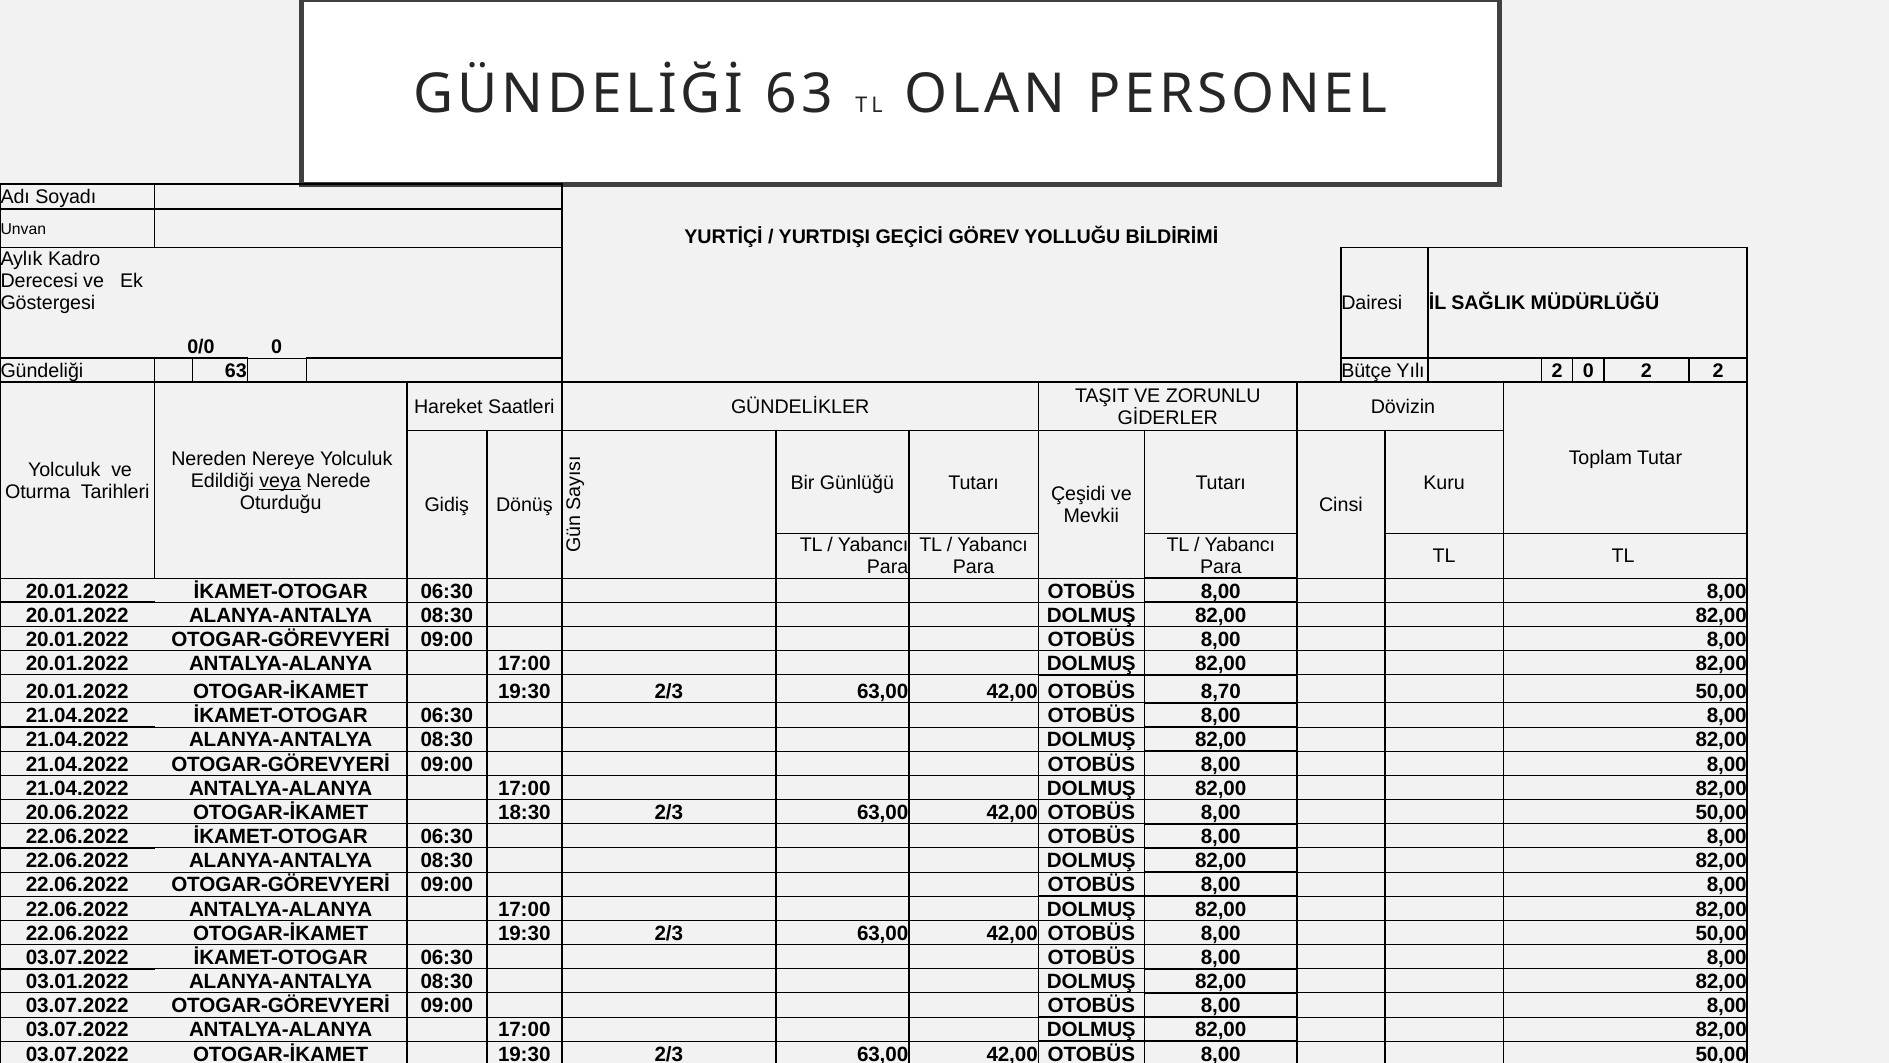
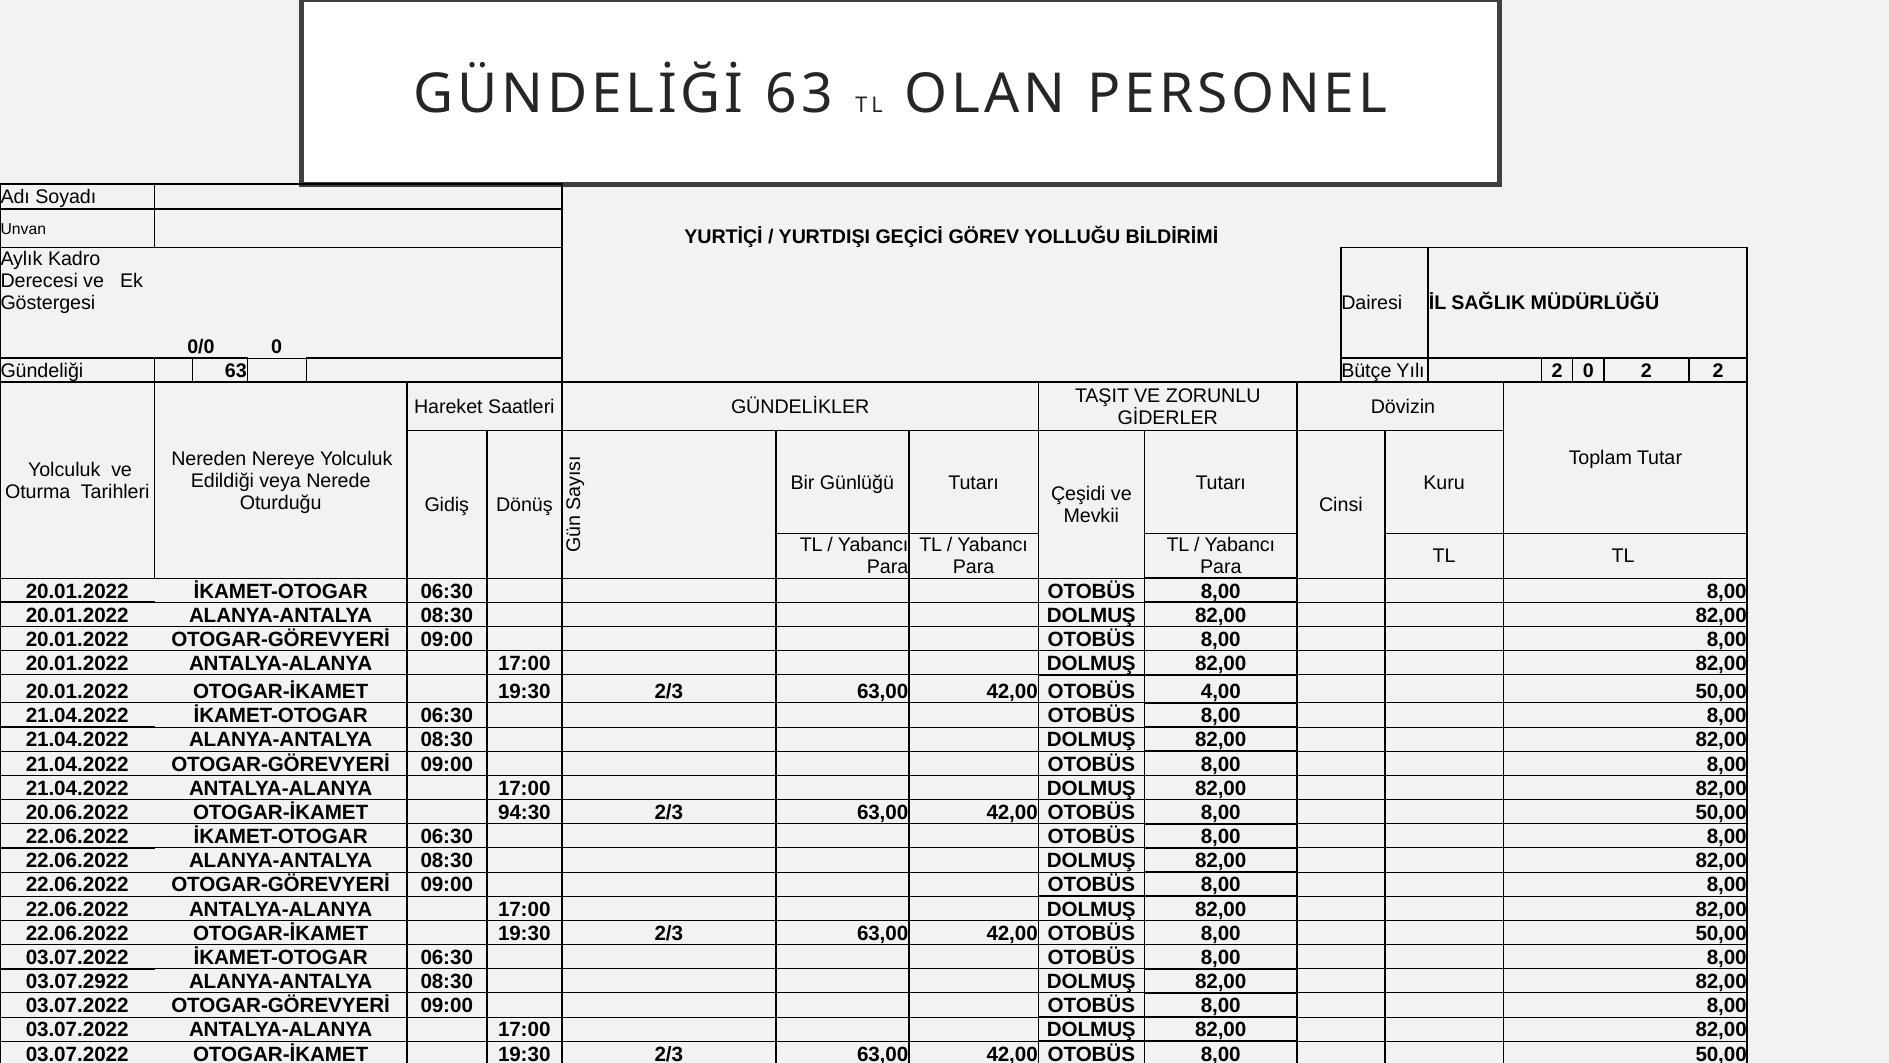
veya underline: present -> none (280, 480)
8,70: 8,70 -> 4,00 (1221, 692)
18:30: 18:30 -> 94:30 (524, 812)
03.01.2022: 03.01.2022 -> 03.07.2922 (77, 981)
